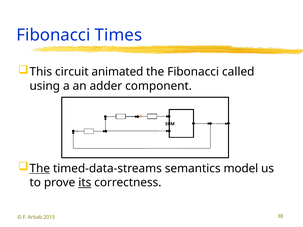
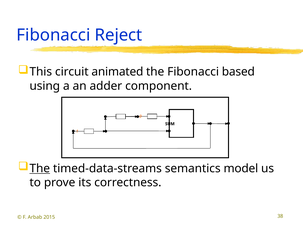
Times: Times -> Reject (119, 35)
called: called -> based (238, 72)
its underline: present -> none (85, 183)
